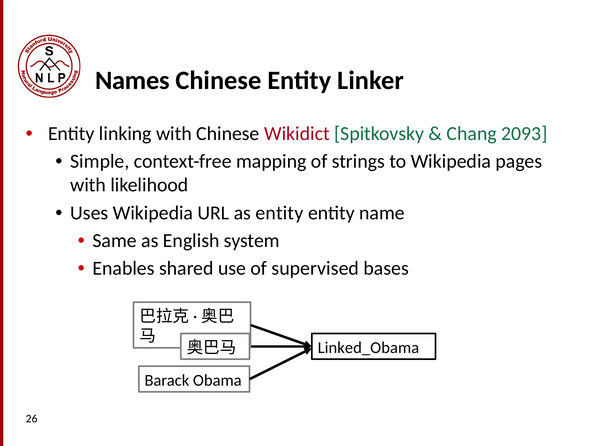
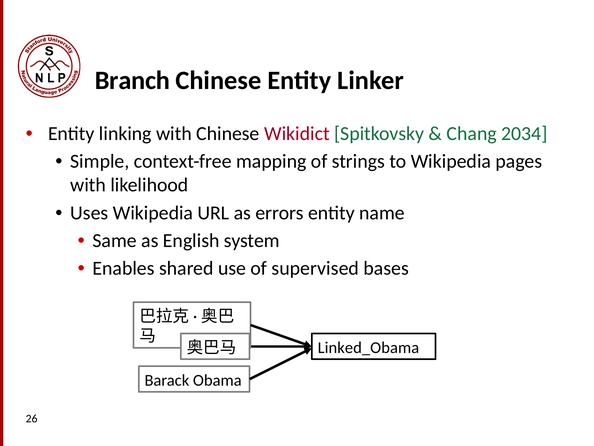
Names: Names -> Branch (132, 80)
2093: 2093 -> 2034 (524, 133)
as entity: entity -> errors (280, 213)
